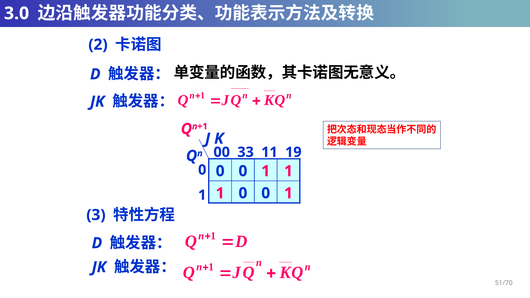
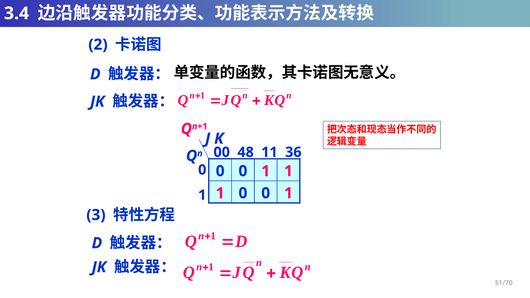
3.0: 3.0 -> 3.4 (17, 13)
33: 33 -> 48 (246, 152)
19: 19 -> 36 (293, 152)
